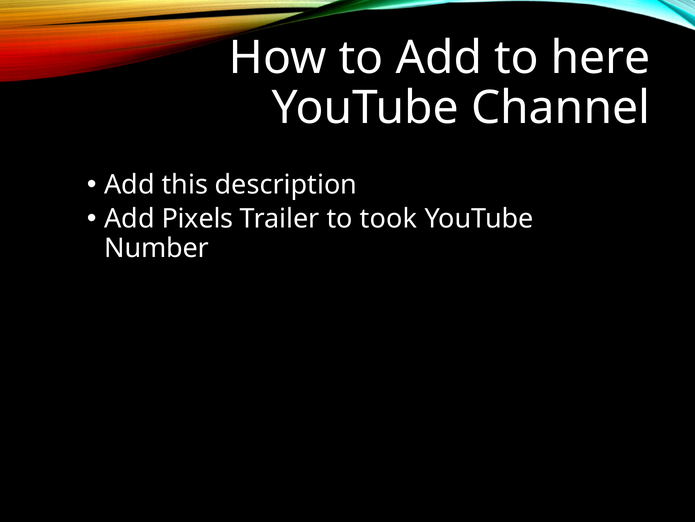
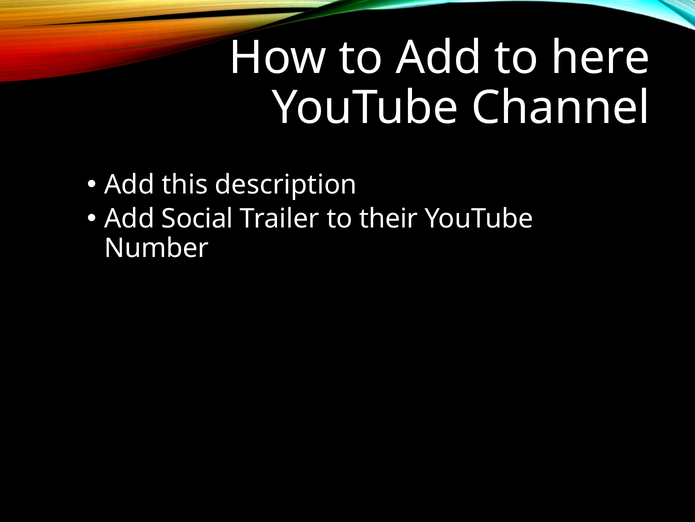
Pixels: Pixels -> Social (197, 219)
took: took -> their (389, 219)
